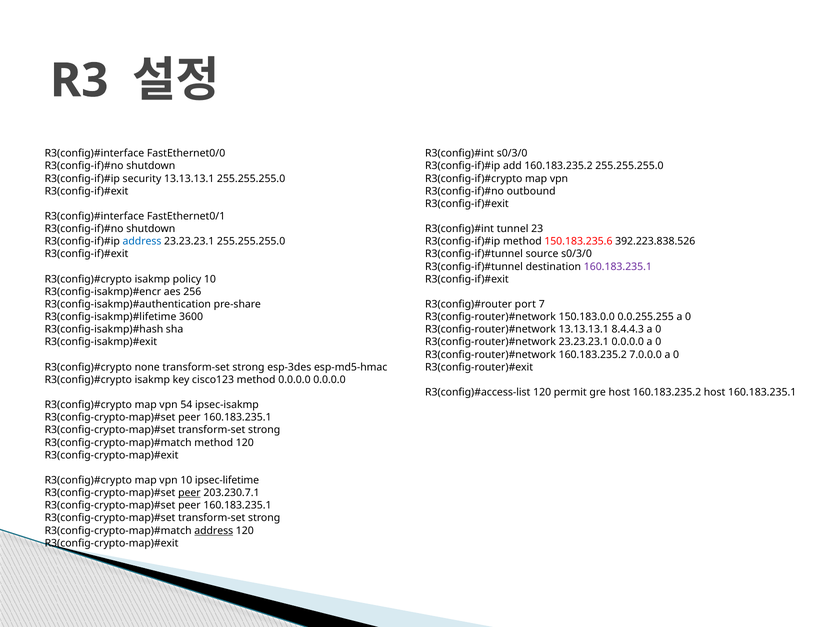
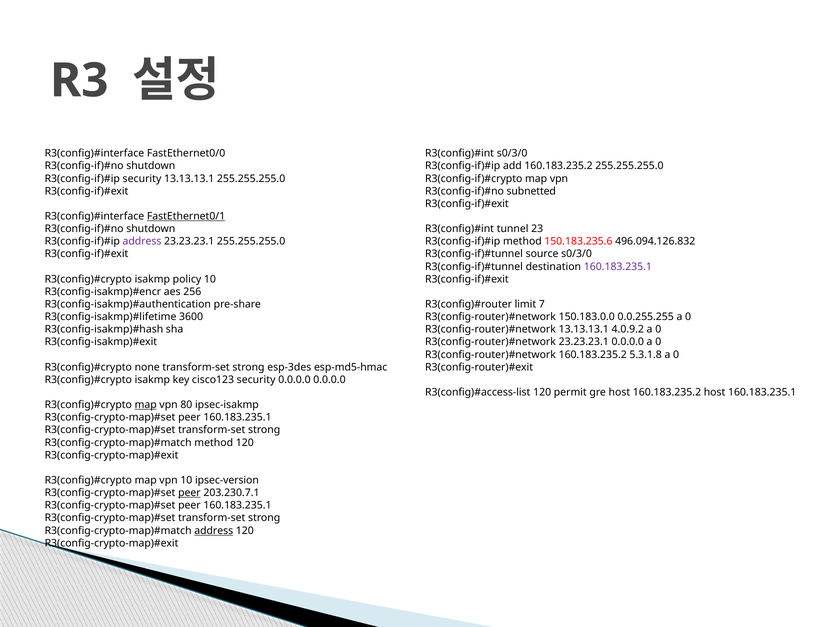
outbound: outbound -> subnetted (531, 191)
FastEthernet0/1 underline: none -> present (186, 216)
address colour: blue -> purple (142, 241)
392.223.838.526: 392.223.838.526 -> 496.094.126.832 (655, 241)
port: port -> limit (525, 304)
8.4.4.3: 8.4.4.3 -> 4.0.9.2 (628, 329)
7.0.0.0: 7.0.0.0 -> 5.3.1.8 (646, 355)
cisco123 method: method -> security (256, 380)
map underline: none -> present (146, 405)
54: 54 -> 80 (186, 405)
ipsec-lifetime: ipsec-lifetime -> ipsec-version (227, 480)
